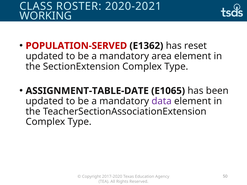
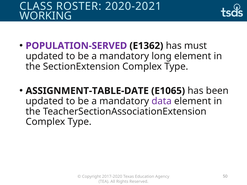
POPULATION-SERVED colour: red -> purple (76, 46)
reset: reset -> must (196, 46)
area: area -> long (162, 56)
